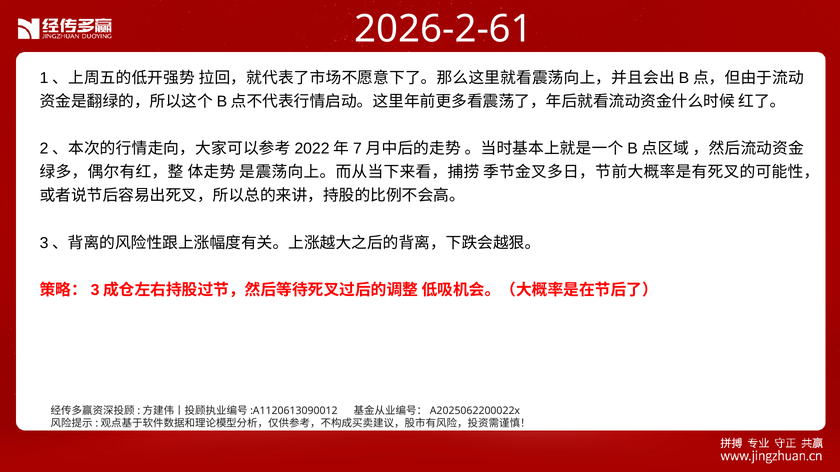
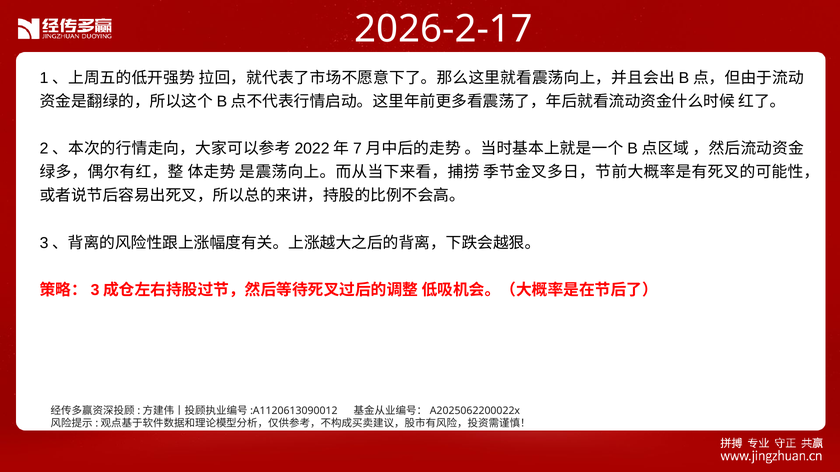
2026-2-61: 2026-2-61 -> 2026-2-17 (444, 29)
